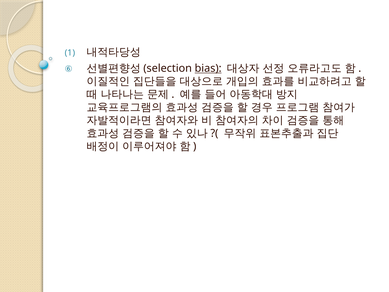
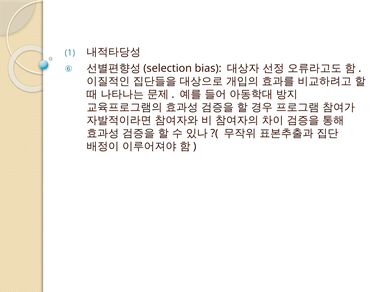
bias underline: present -> none (208, 68)
